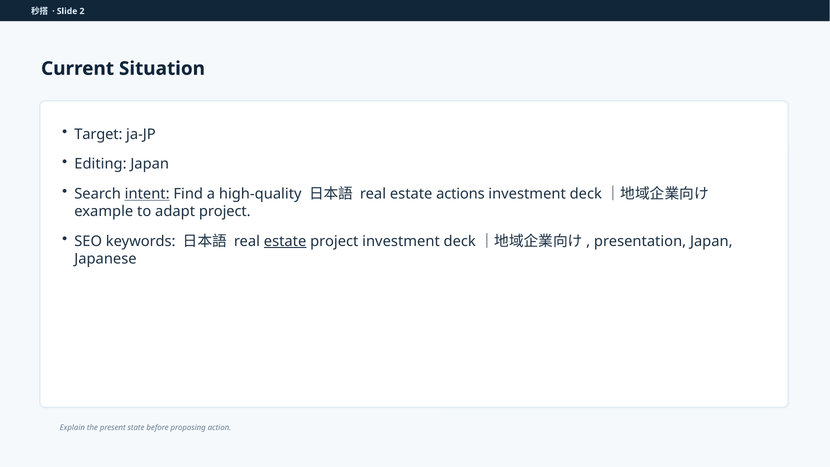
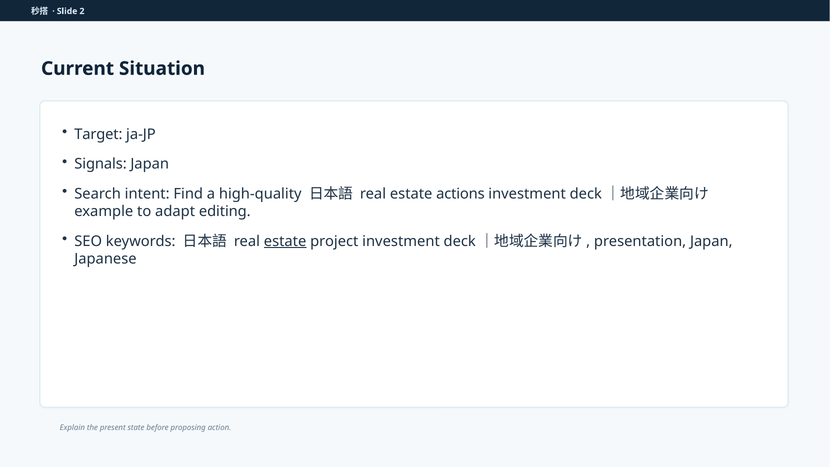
Editing: Editing -> Signals (101, 164)
intent underline: present -> none (147, 194)
adapt project: project -> editing (225, 211)
